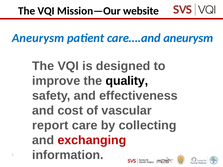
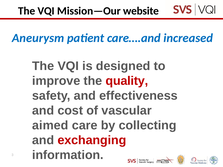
care….and aneurysm: aneurysm -> increased (188, 38)
quality colour: black -> red (127, 81)
report: report -> aimed (50, 126)
